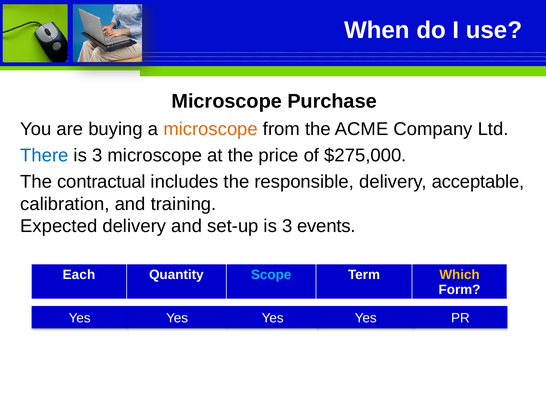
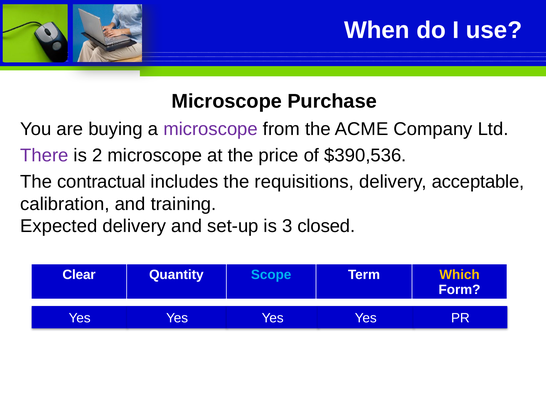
microscope colour: orange -> purple (211, 129)
There colour: blue -> purple (44, 156)
3: 3 -> 2 (97, 156)
$275,000: $275,000 -> $390,536 (365, 156)
responsible: responsible -> requisitions (304, 182)
events: events -> closed (326, 226)
Each: Each -> Clear (79, 275)
